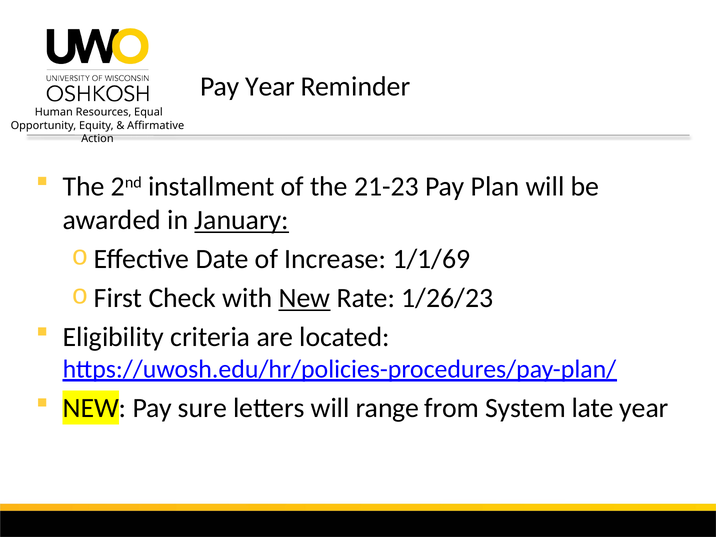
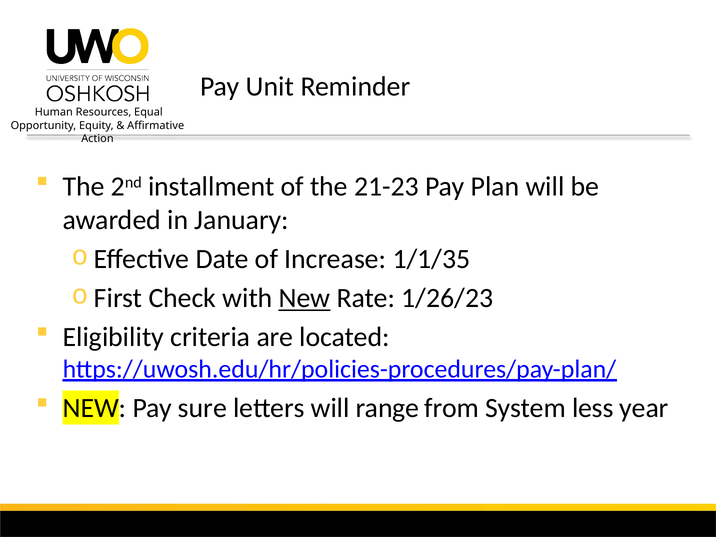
Pay Year: Year -> Unit (270, 87)
January underline: present -> none (242, 220)
1/1/69: 1/1/69 -> 1/1/35 (431, 259)
late: late -> less (593, 408)
